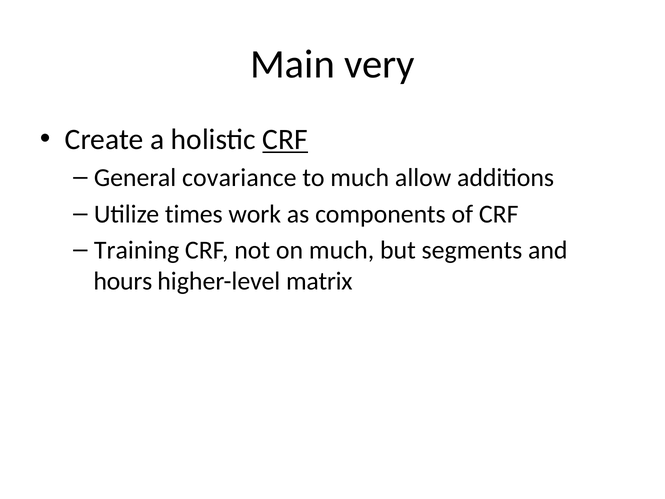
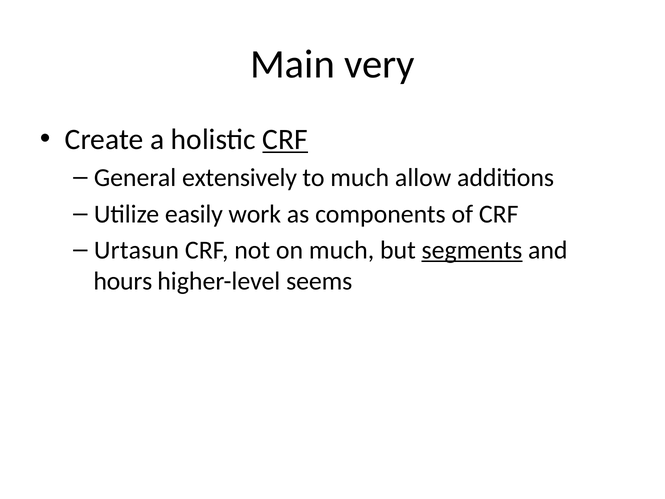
covariance: covariance -> extensively (239, 178)
times: times -> easily (194, 214)
Training: Training -> Urtasun (136, 250)
segments underline: none -> present (472, 250)
matrix: matrix -> seems (319, 281)
